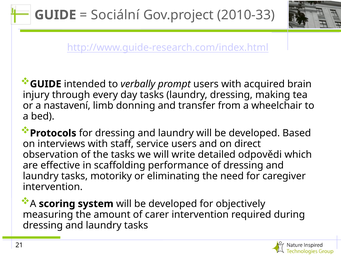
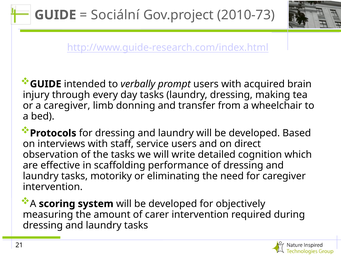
2010-33: 2010-33 -> 2010-73 (246, 15)
a nastavení: nastavení -> caregiver (67, 105)
odpovědi: odpovědi -> cognition (260, 155)
